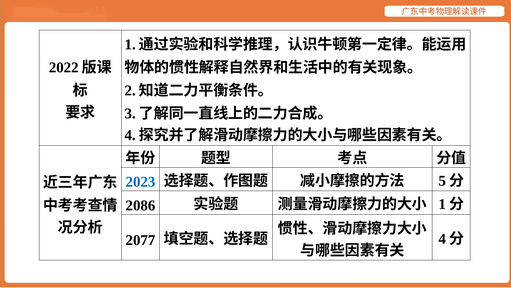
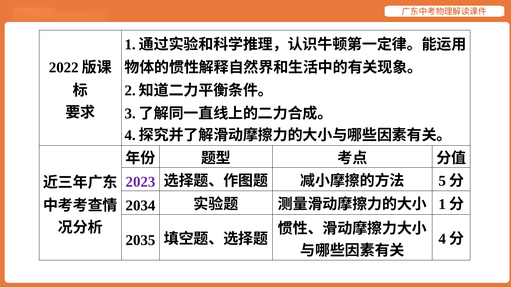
2023 colour: blue -> purple (140, 182)
2086: 2086 -> 2034 (140, 205)
2077: 2077 -> 2035 (140, 240)
